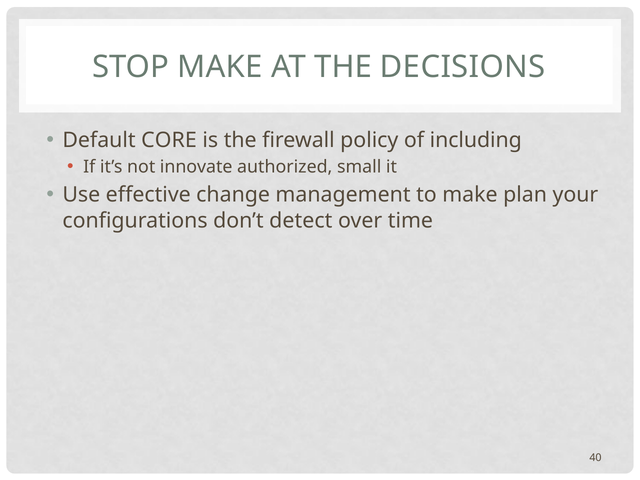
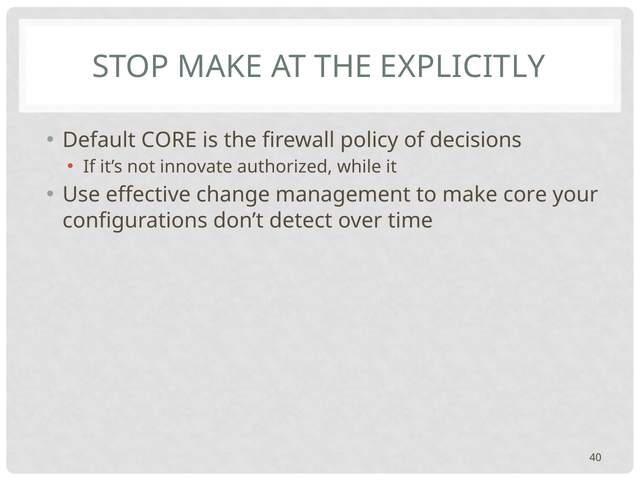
DECISIONS: DECISIONS -> EXPLICITLY (463, 67)
including: including -> decisions (476, 140)
small: small -> while (359, 167)
make plan: plan -> core (525, 195)
